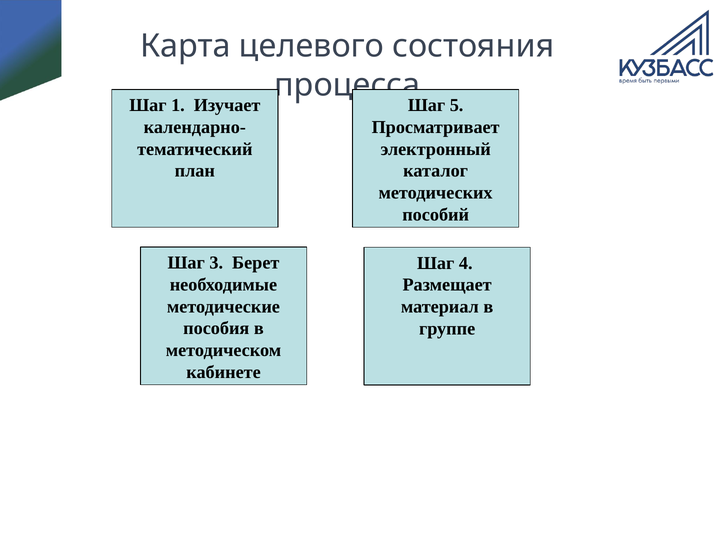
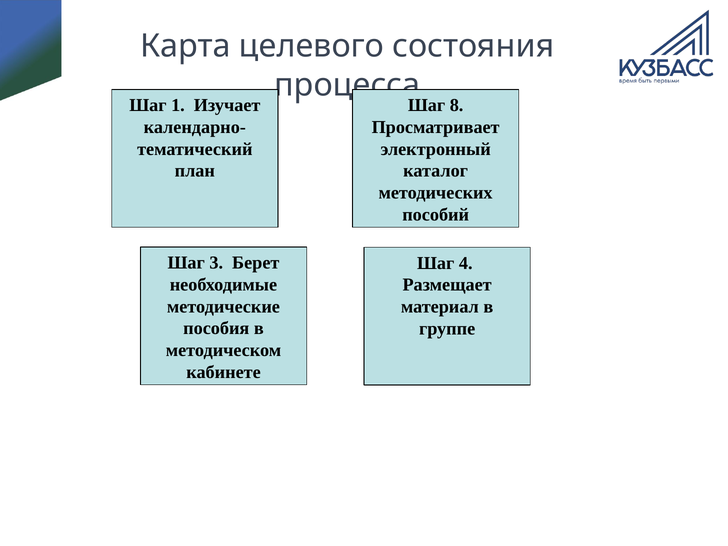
5: 5 -> 8 (457, 105)
